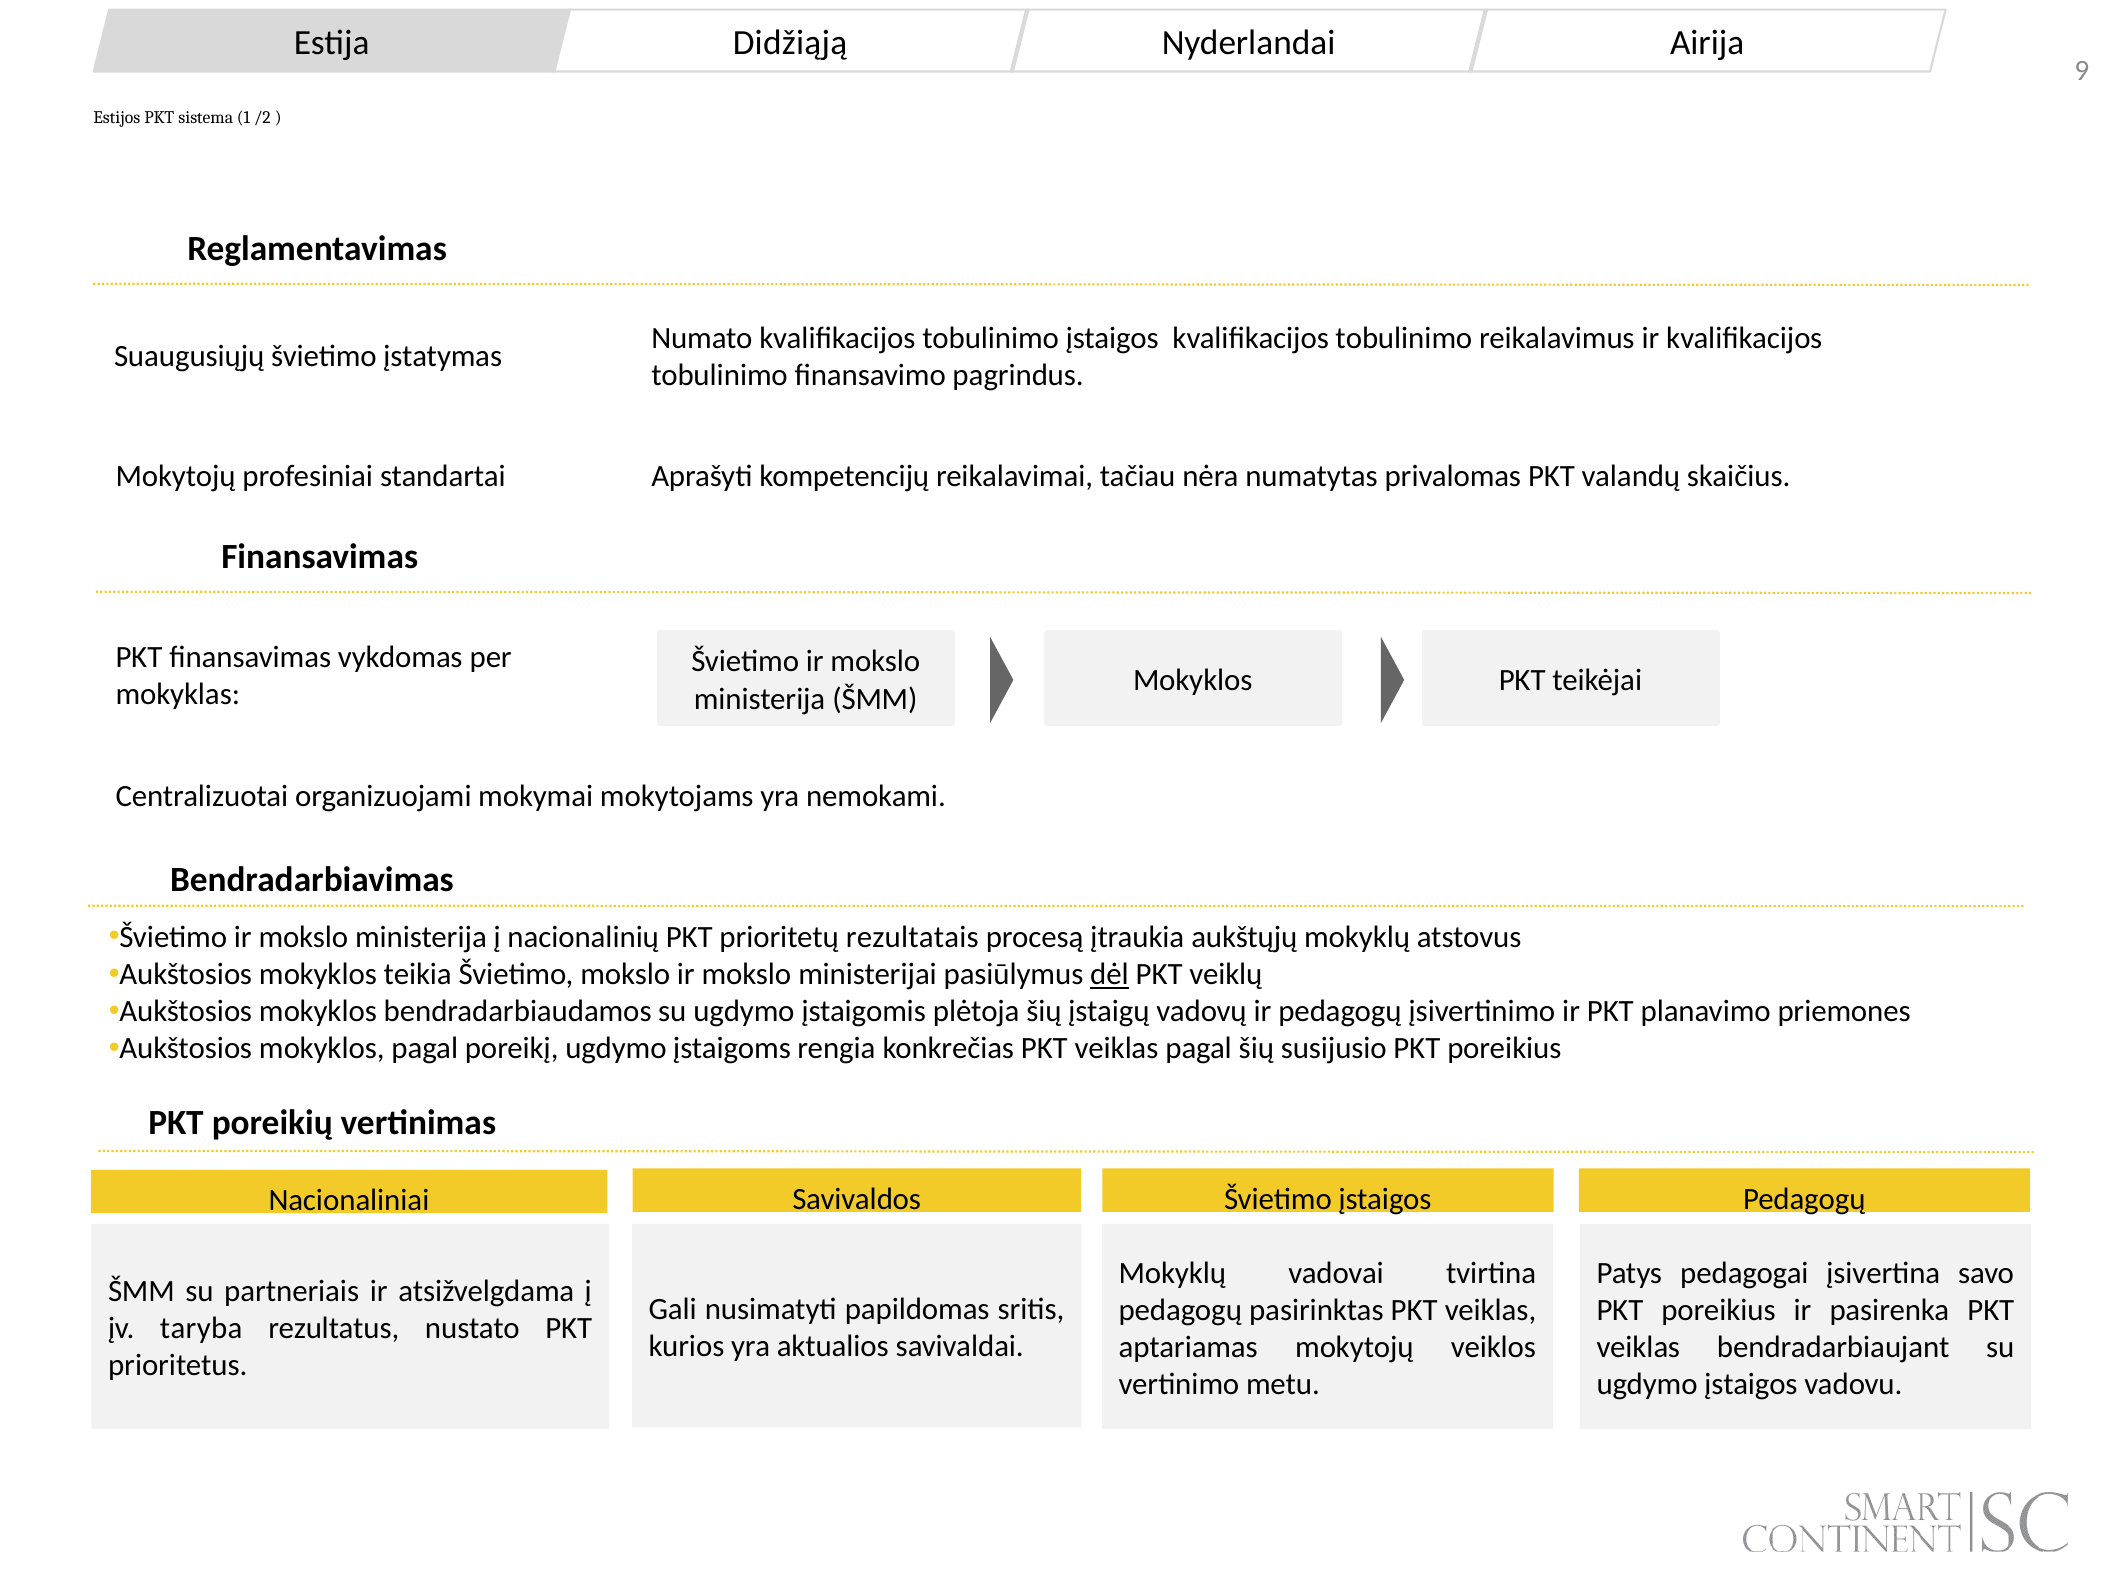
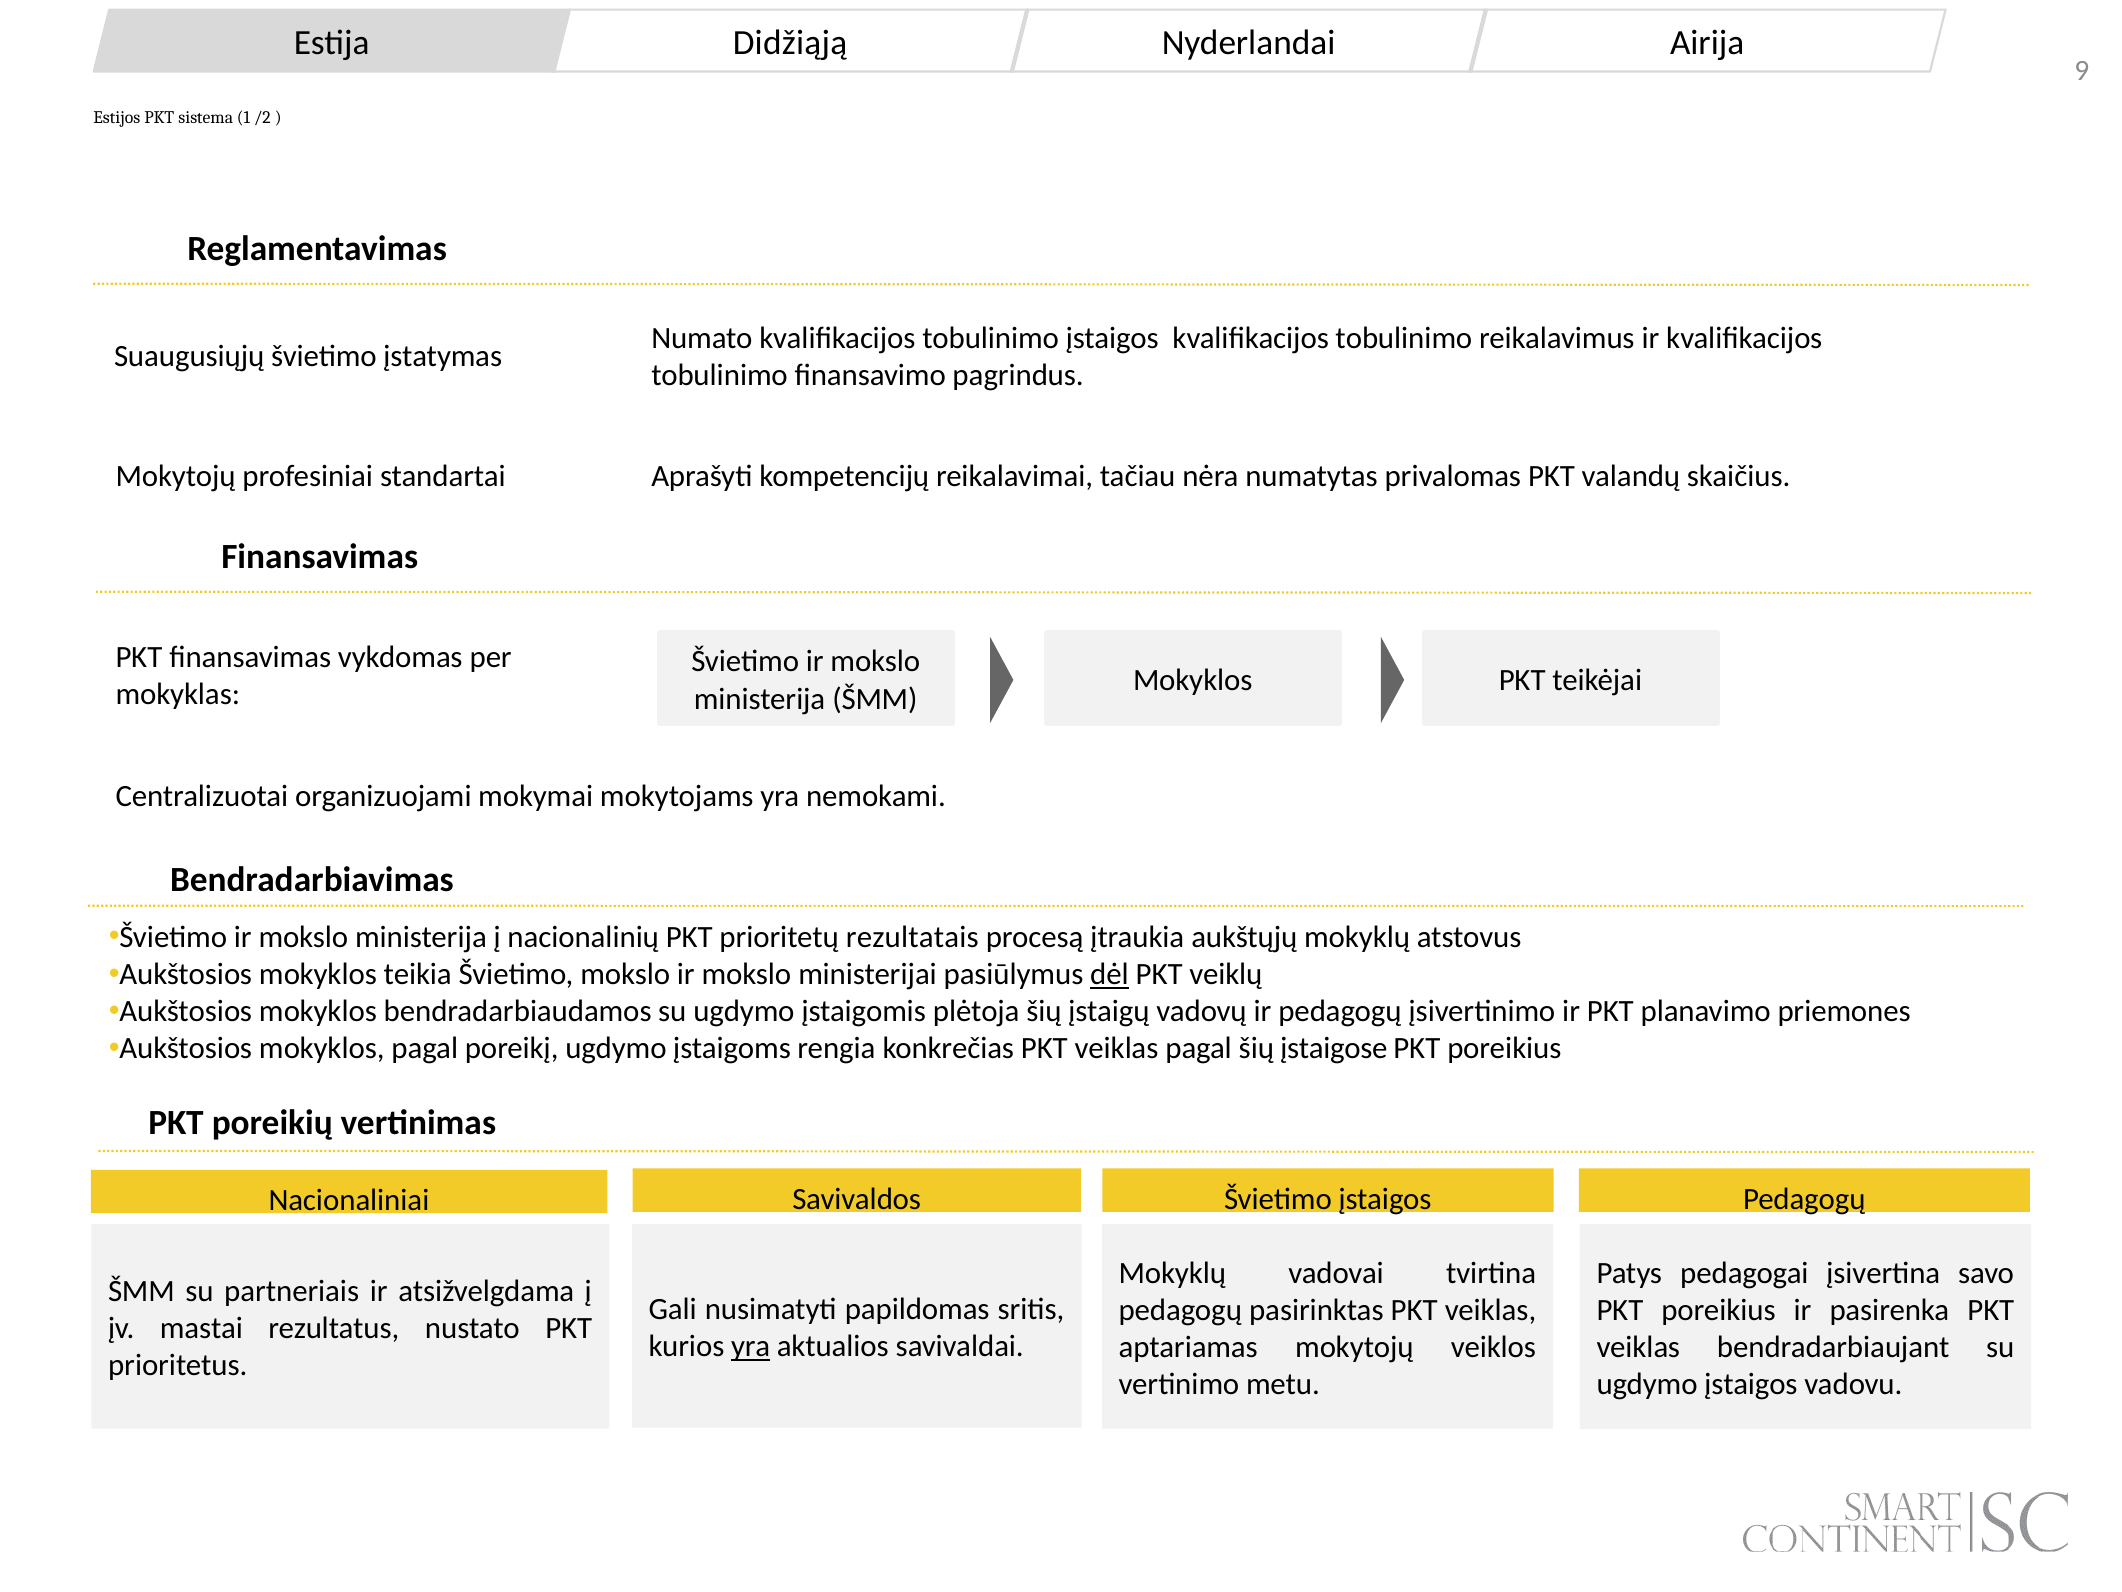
susijusio: susijusio -> įstaigose (1334, 1048)
taryba: taryba -> mastai (201, 1328)
yra underline: none -> present (751, 1346)
